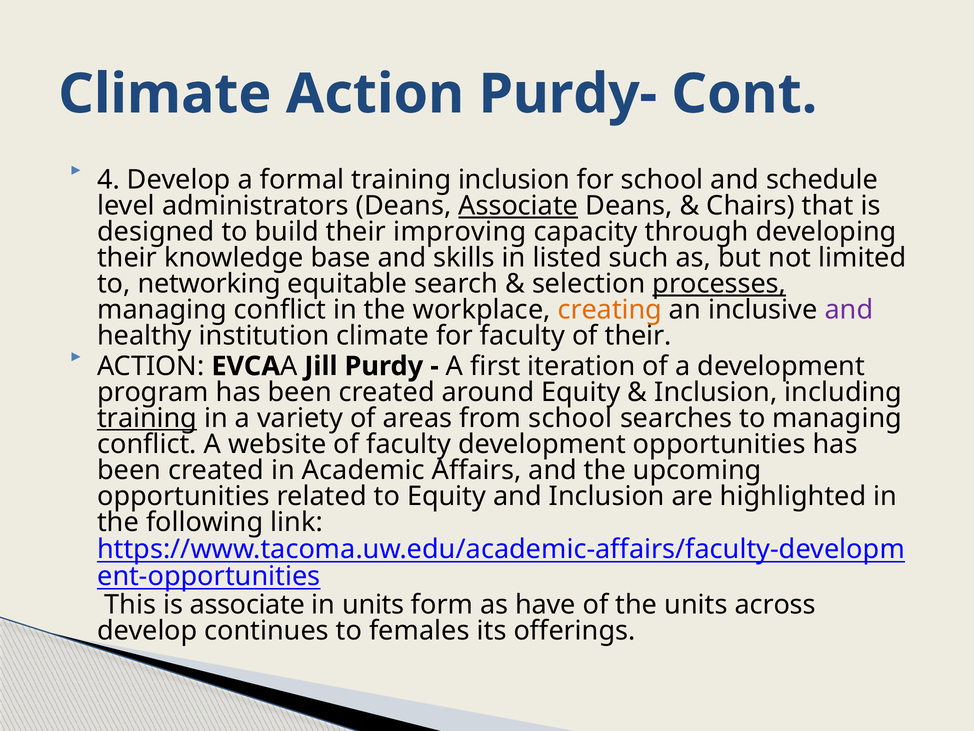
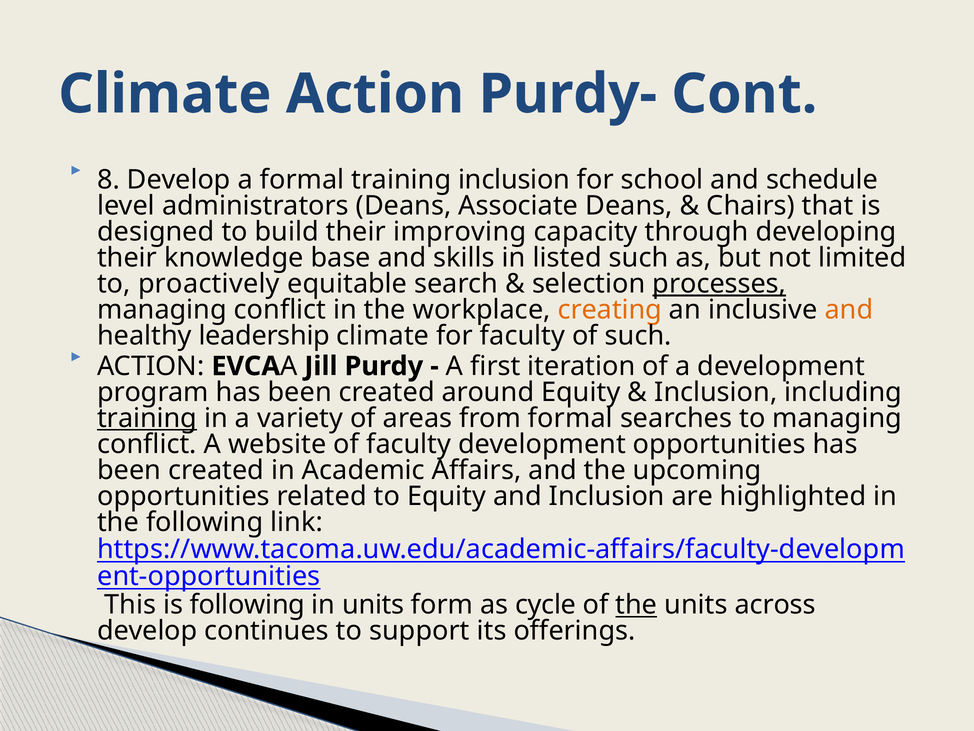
4: 4 -> 8 (109, 180)
Associate underline: present -> none (518, 206)
networking: networking -> proactively (209, 284)
and colour: purple -> orange (849, 310)
institution: institution -> leadership (264, 336)
of their: their -> such (638, 336)
from school: school -> formal (570, 418)
is associate: associate -> following (247, 605)
have: have -> cycle (546, 605)
the underline: none -> present (636, 605)
females: females -> support (419, 631)
